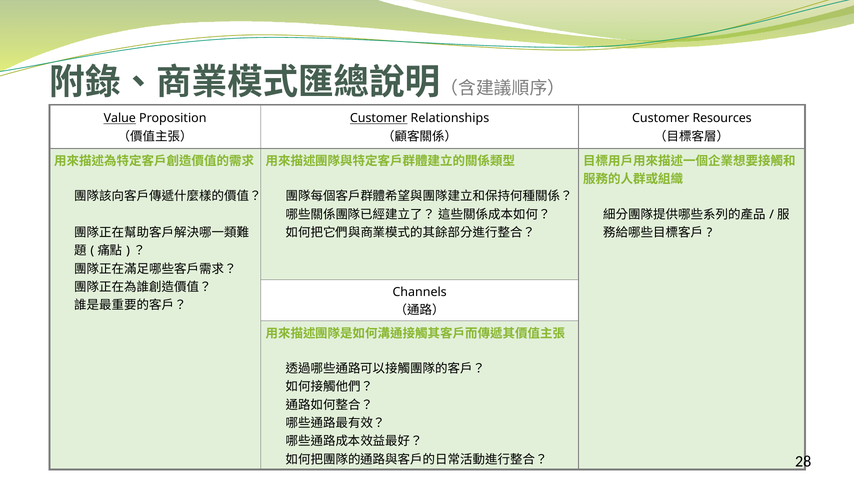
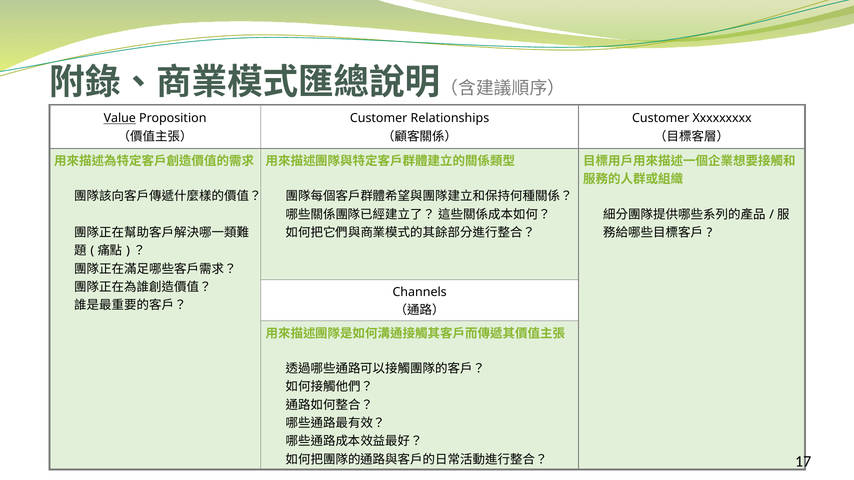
Customer underline: present -> none (379, 118)
Resources: Resources -> Xxxxxxxxx (722, 118)
28: 28 -> 17 (803, 462)
